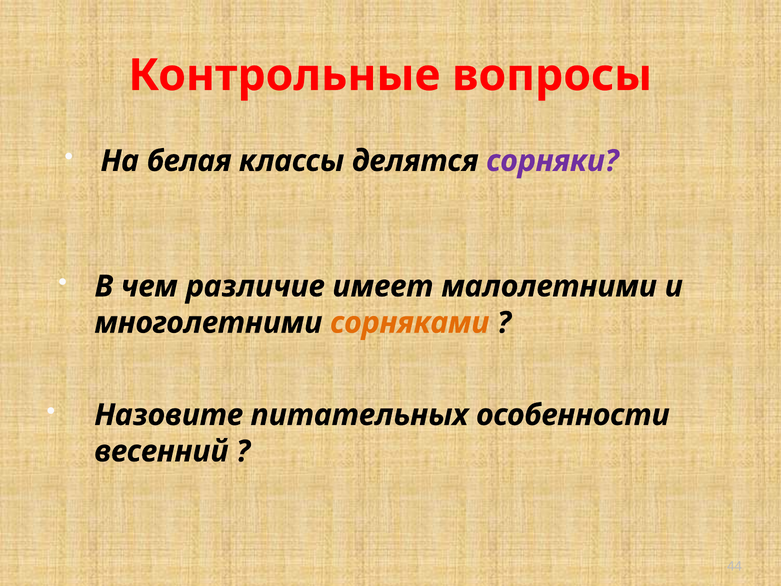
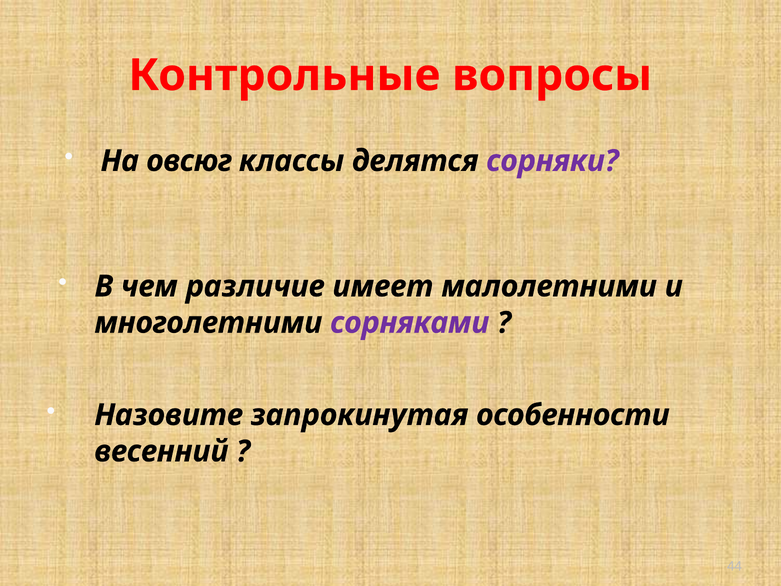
белая: белая -> овсюг (189, 161)
сорняками colour: orange -> purple (410, 323)
питательных: питательных -> запрокинутая (359, 415)
